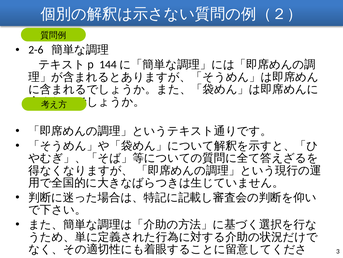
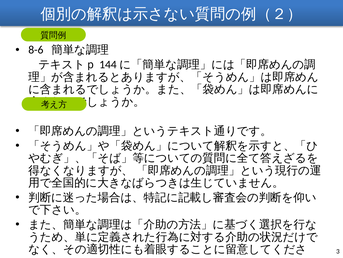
2-6: 2-6 -> 8-6 (36, 50)
